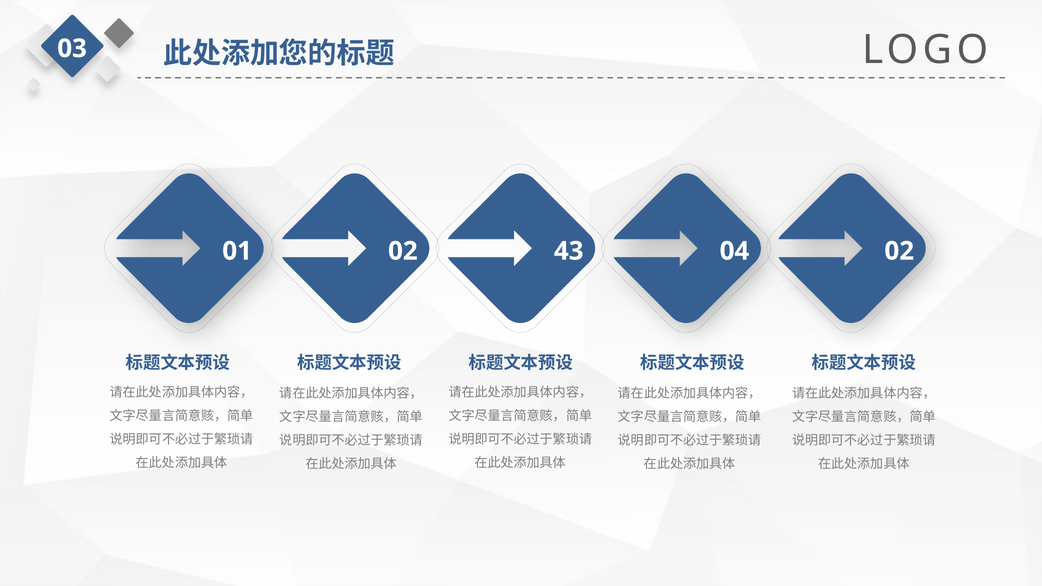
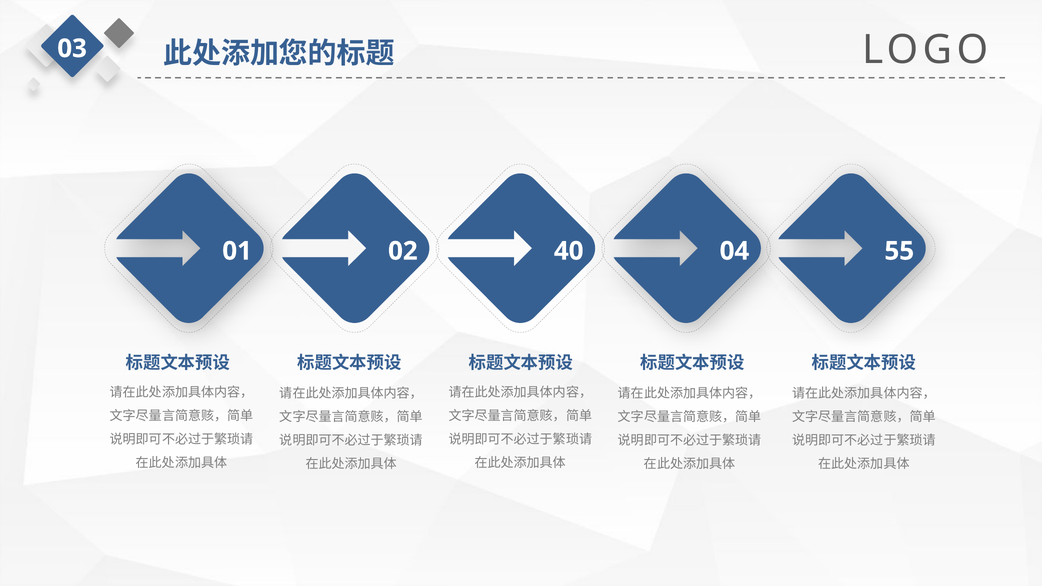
43: 43 -> 40 (569, 251)
04 02: 02 -> 55 (899, 251)
